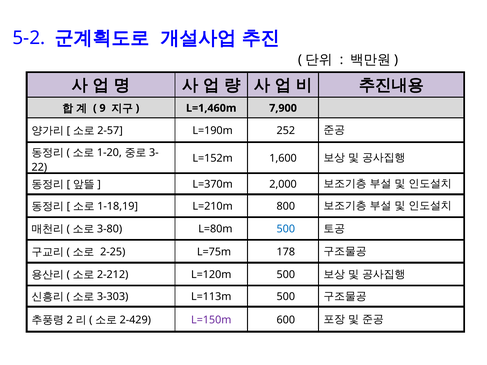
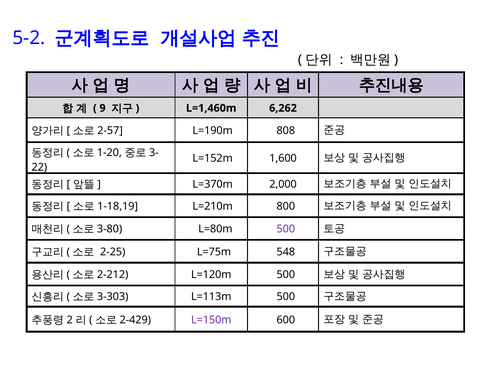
7,900: 7,900 -> 6,262 (283, 108)
252: 252 -> 808 (286, 131)
500 colour: blue -> purple (286, 229)
178: 178 -> 548 (286, 252)
